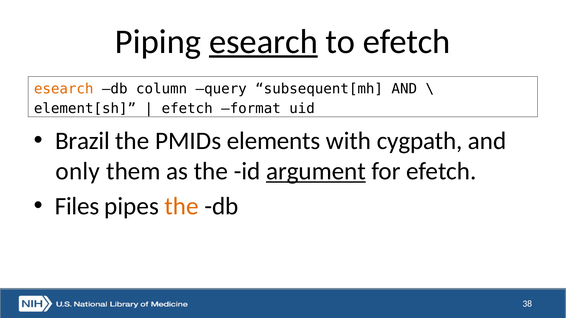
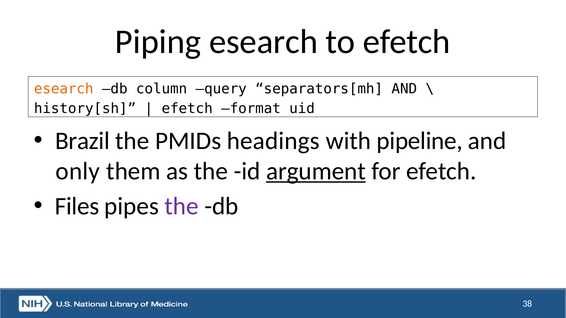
esearch underline: present -> none (263, 42)
subsequent[mh: subsequent[mh -> separators[mh (319, 89)
element[sh: element[sh -> history[sh (85, 109)
elements: elements -> headings (273, 141)
cygpath: cygpath -> pipeline (420, 141)
the colour: orange -> purple (182, 207)
